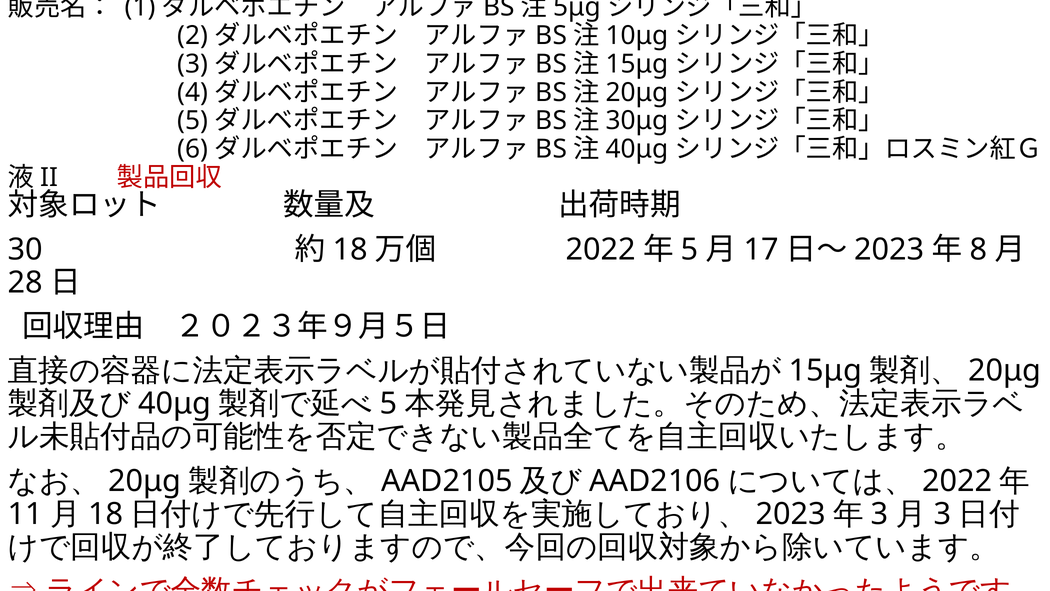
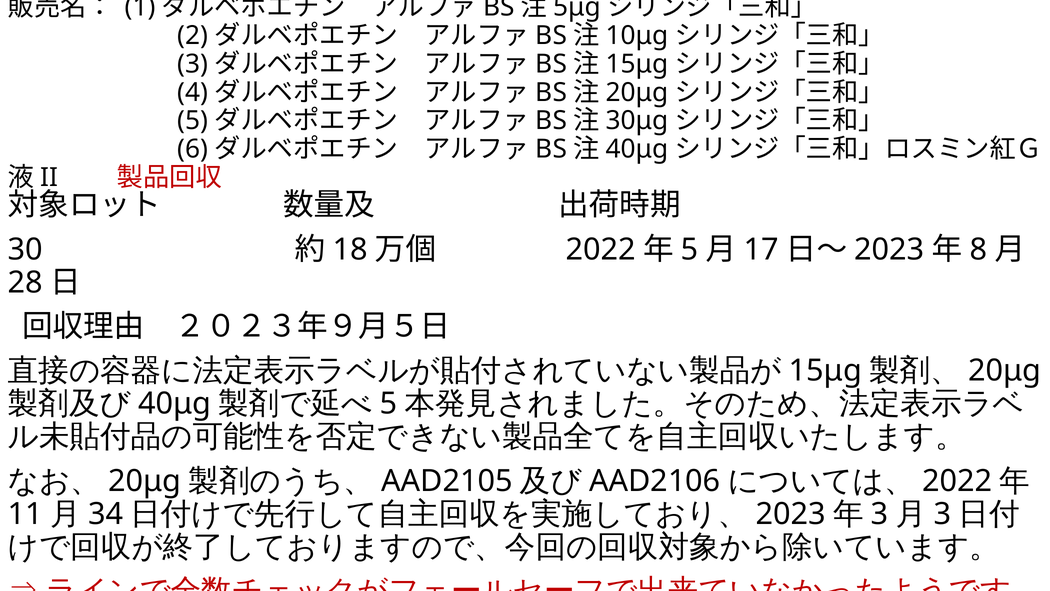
18: 18 -> 34 (106, 514)
